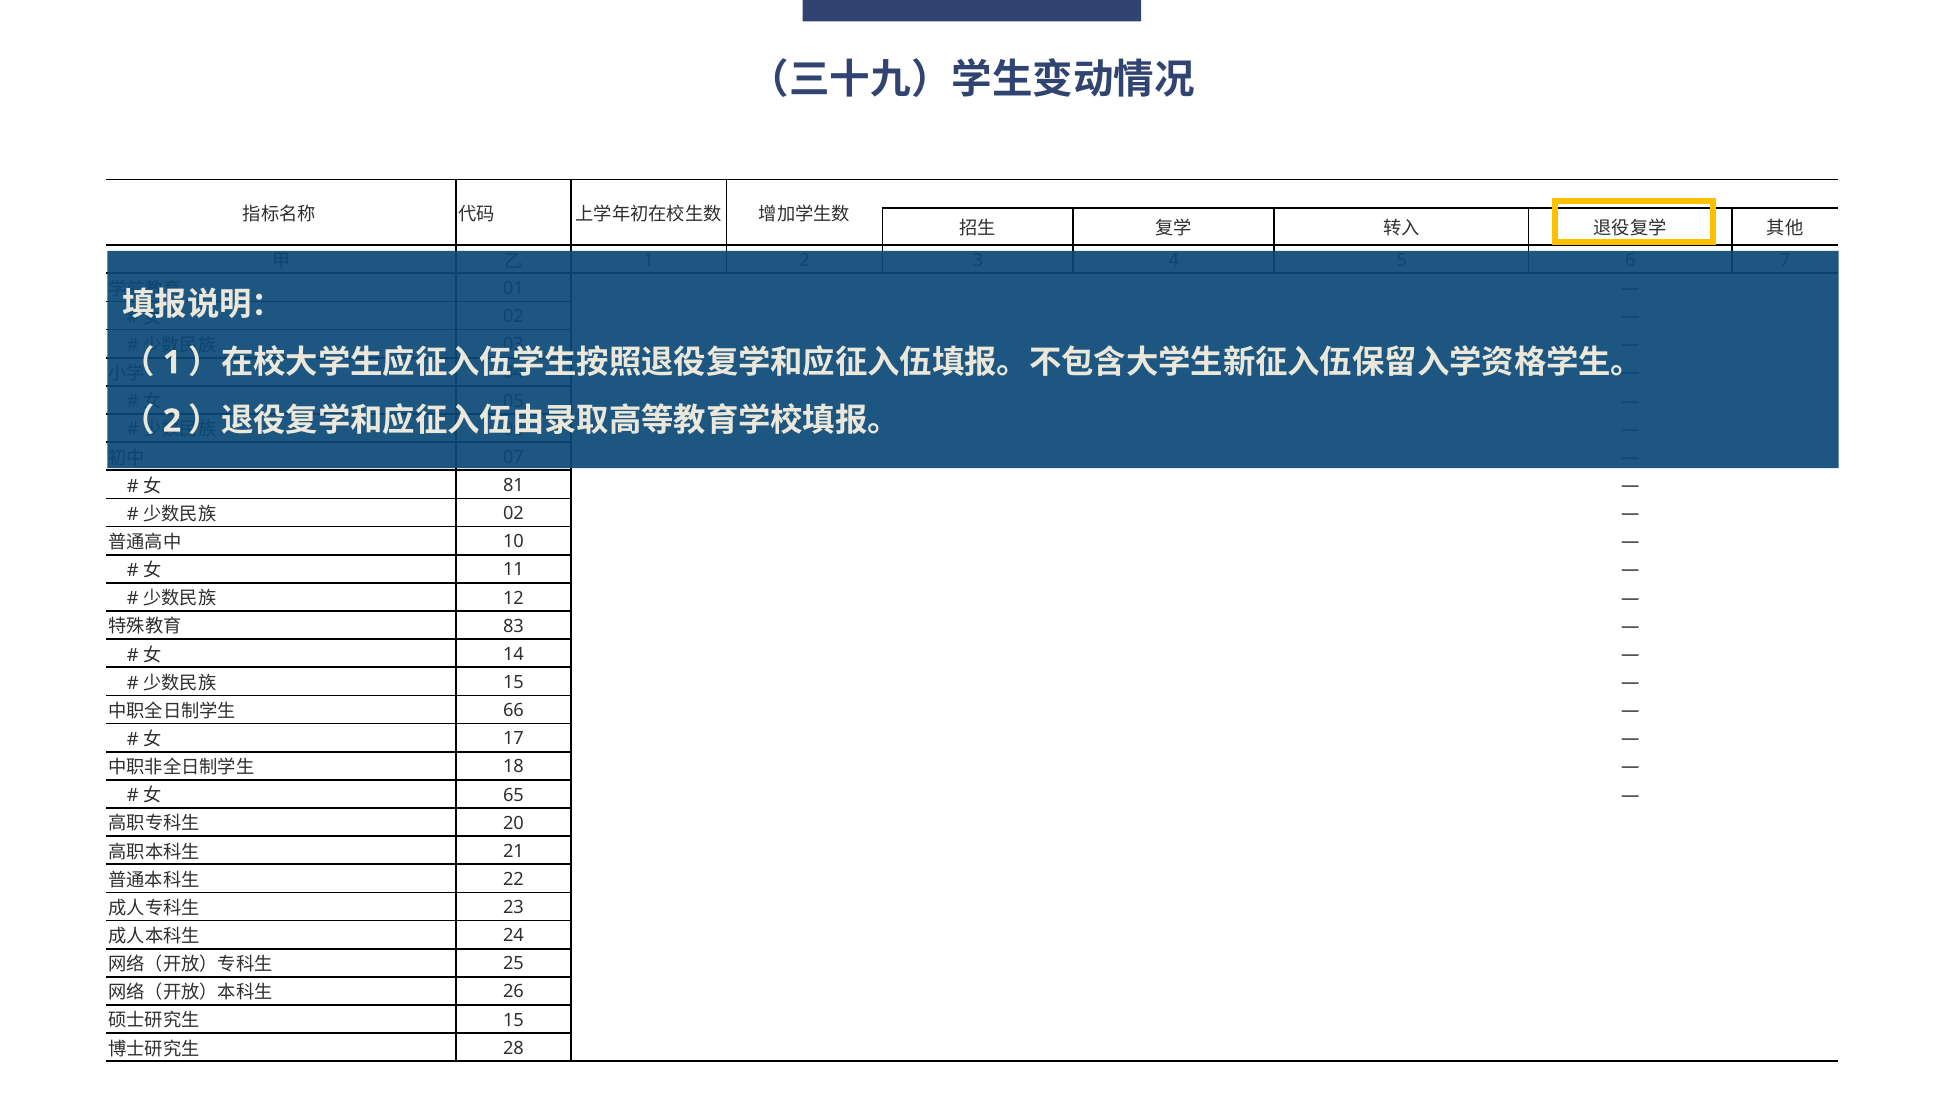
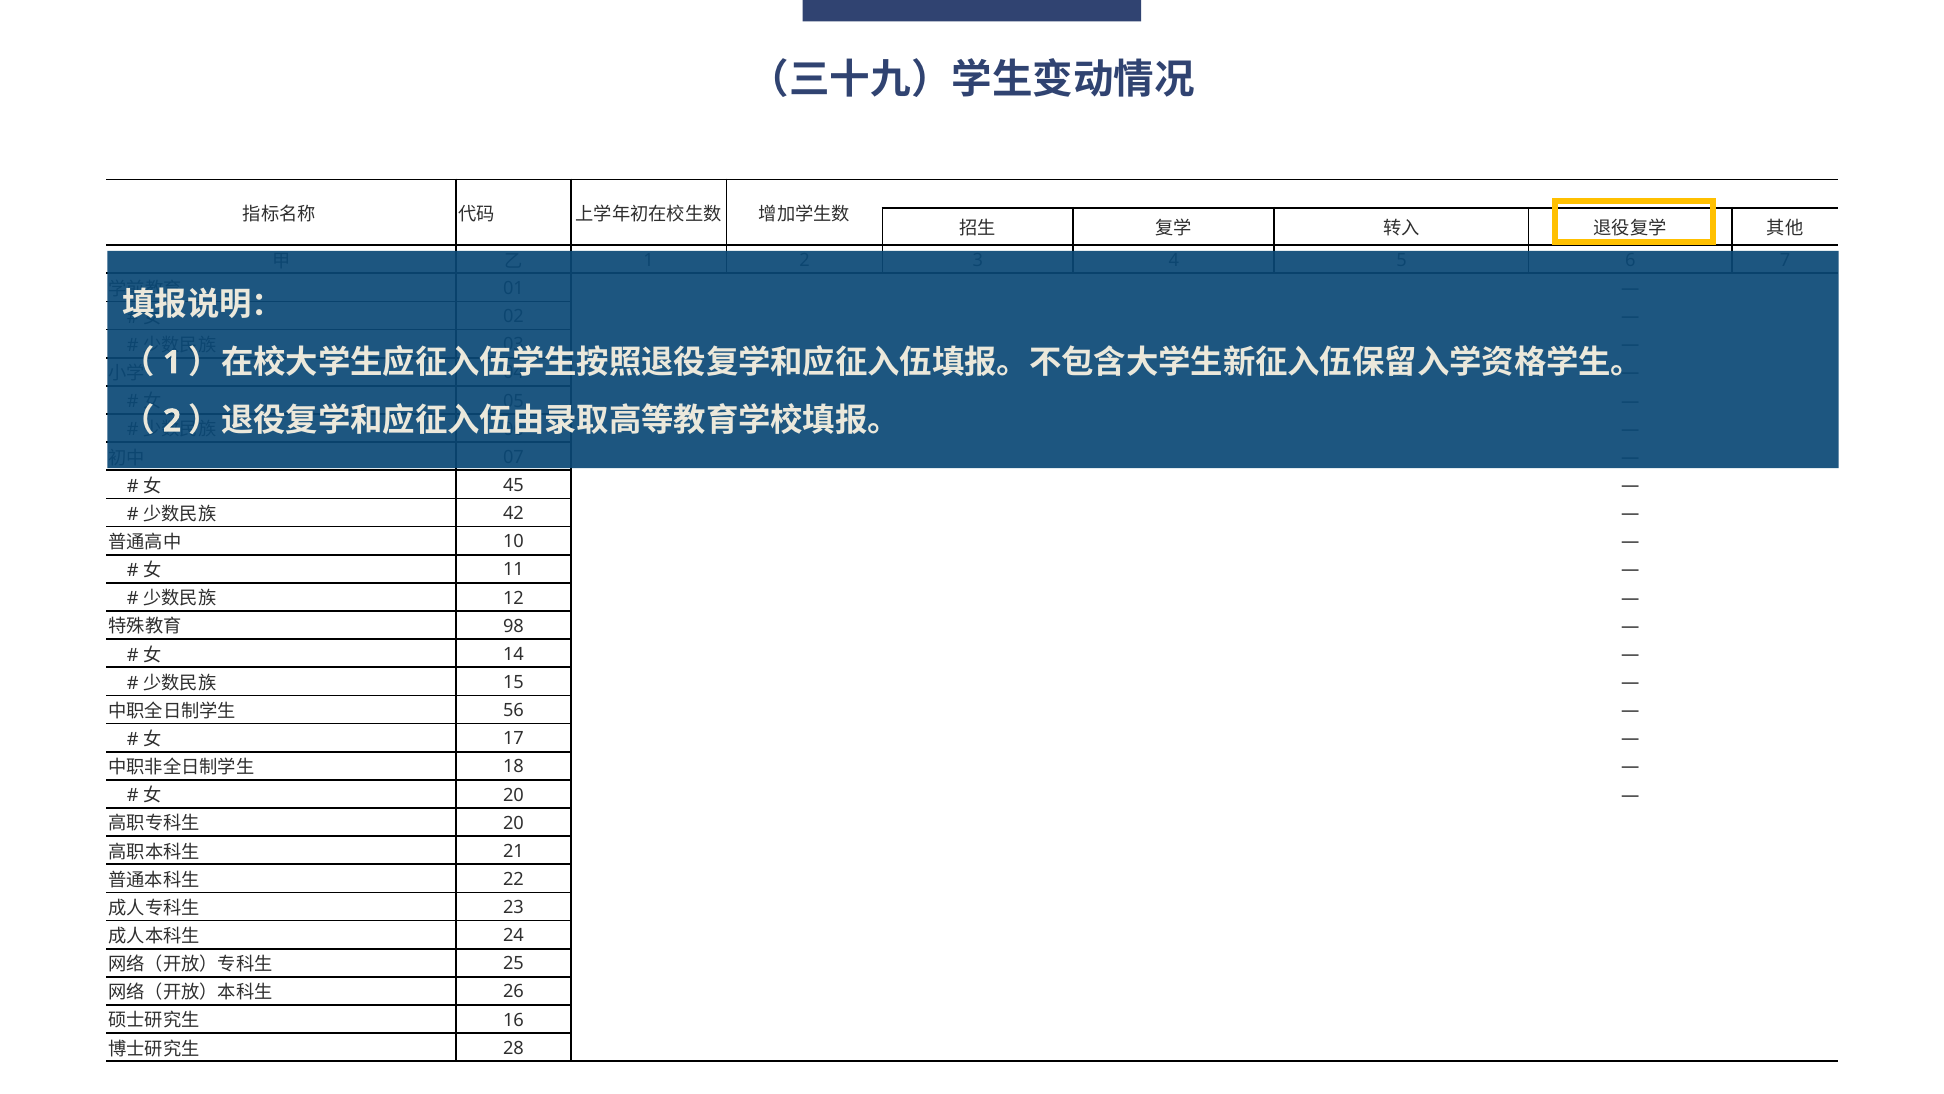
81: 81 -> 45 (514, 485)
02: 02 -> 42 (514, 513)
83: 83 -> 98 (514, 626)
66: 66 -> 56 (514, 710)
65: 65 -> 20 (514, 795)
15: 15 -> 16 (514, 1020)
